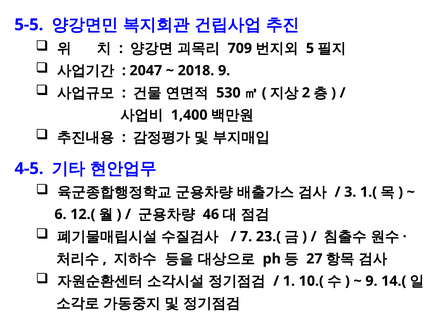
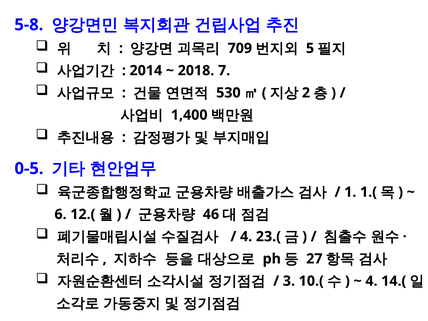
5-5: 5-5 -> 5-8 (29, 25)
2047: 2047 -> 2014 (146, 71)
2018 9: 9 -> 7 (224, 71)
4-5: 4-5 -> 0-5 (29, 169)
3: 3 -> 1 (350, 192)
7: 7 -> 4 (246, 237)
1: 1 -> 3 (289, 281)
9: 9 -> 4 (371, 281)
